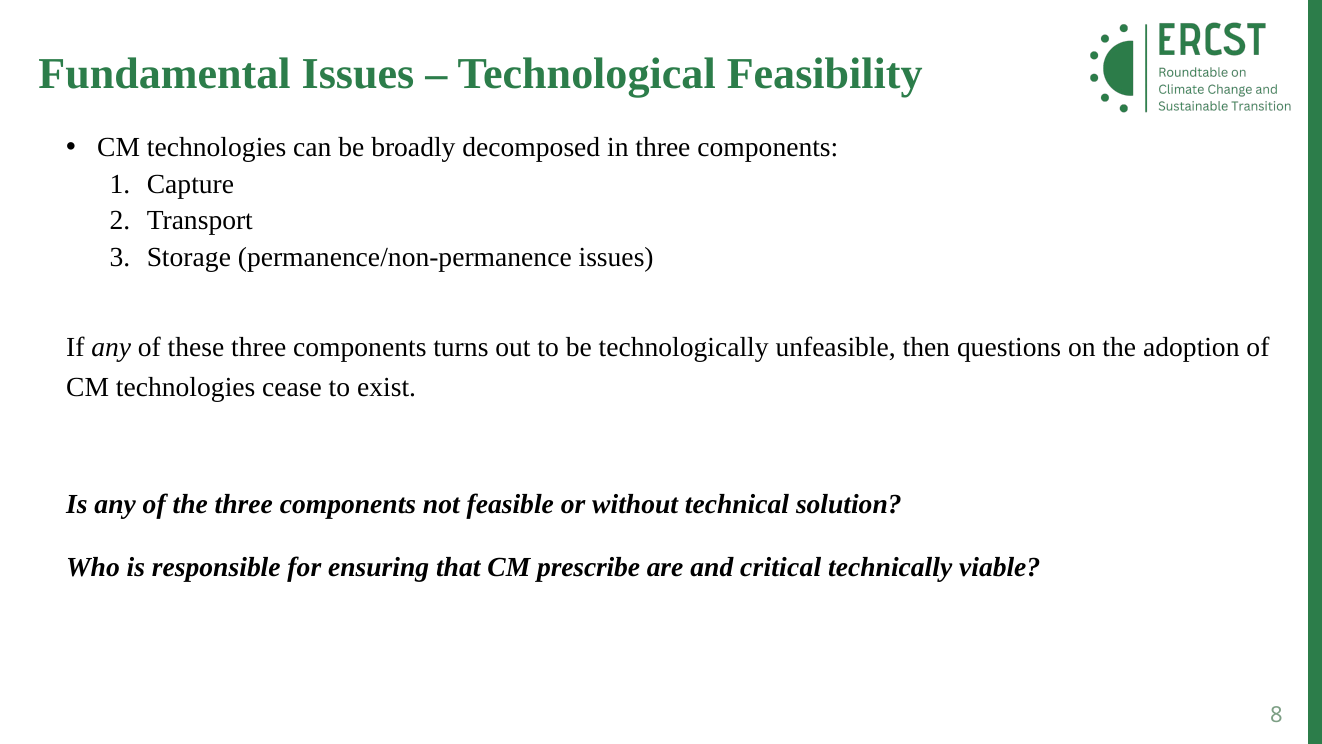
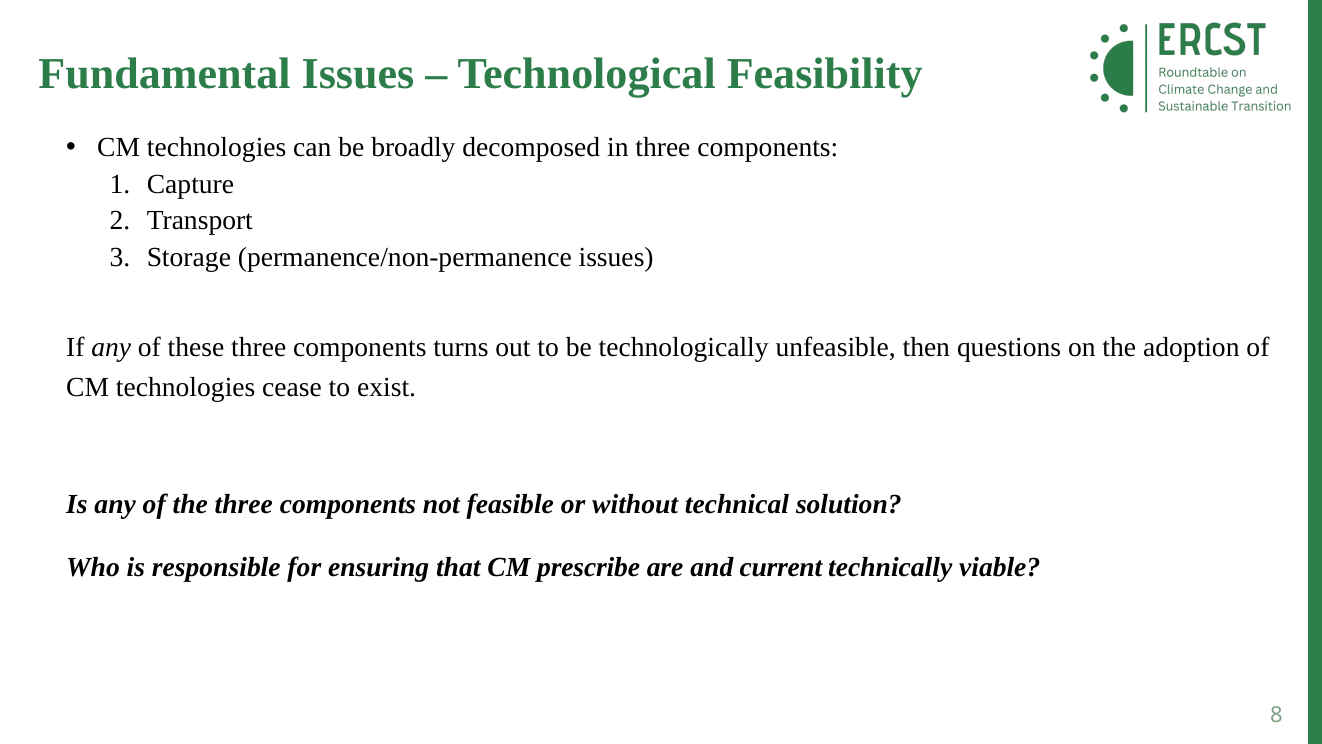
critical: critical -> current (781, 567)
